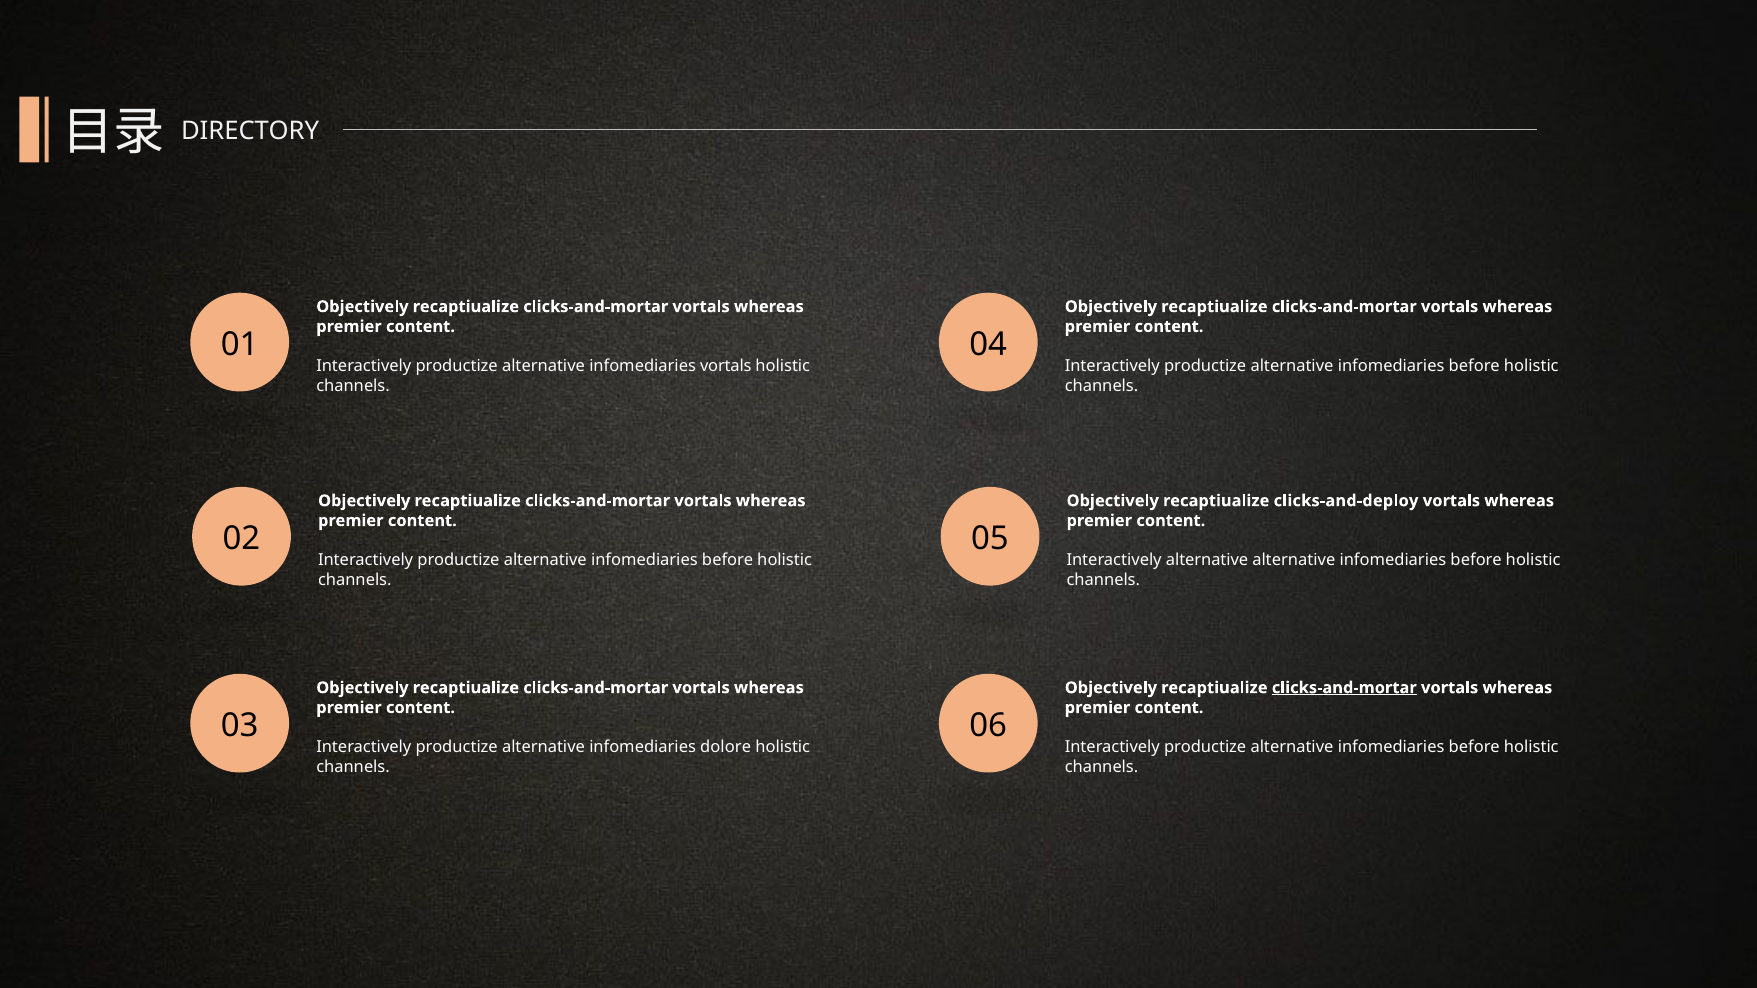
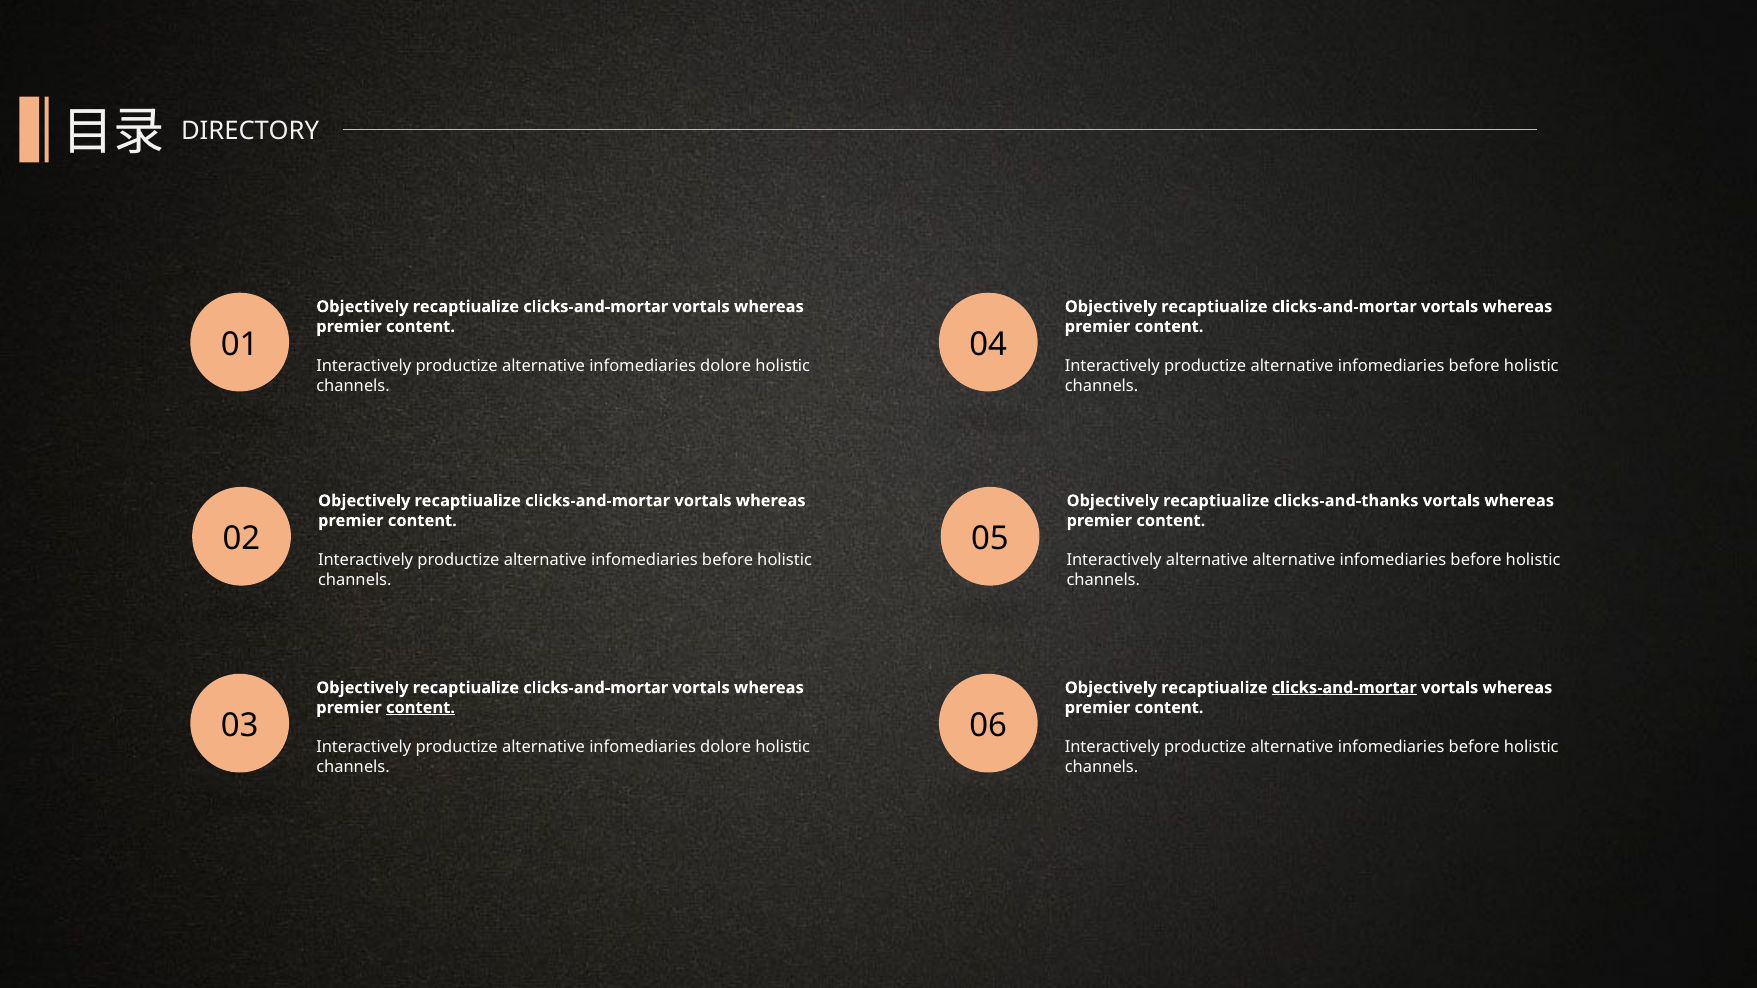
vortals: vortals -> dolore (726, 366)
clicks-and-deploy: clicks-and-deploy -> clicks-and-thanks (1346, 501)
content underline: none -> present (420, 708)
